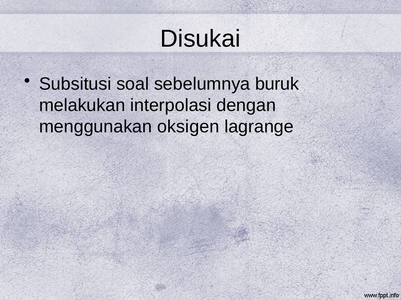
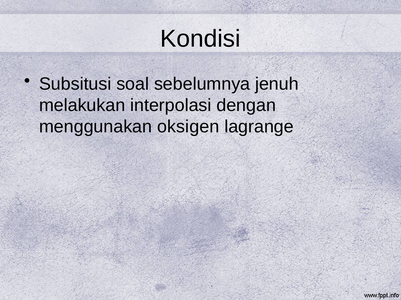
Disukai: Disukai -> Kondisi (200, 39)
buruk: buruk -> jenuh (277, 84)
